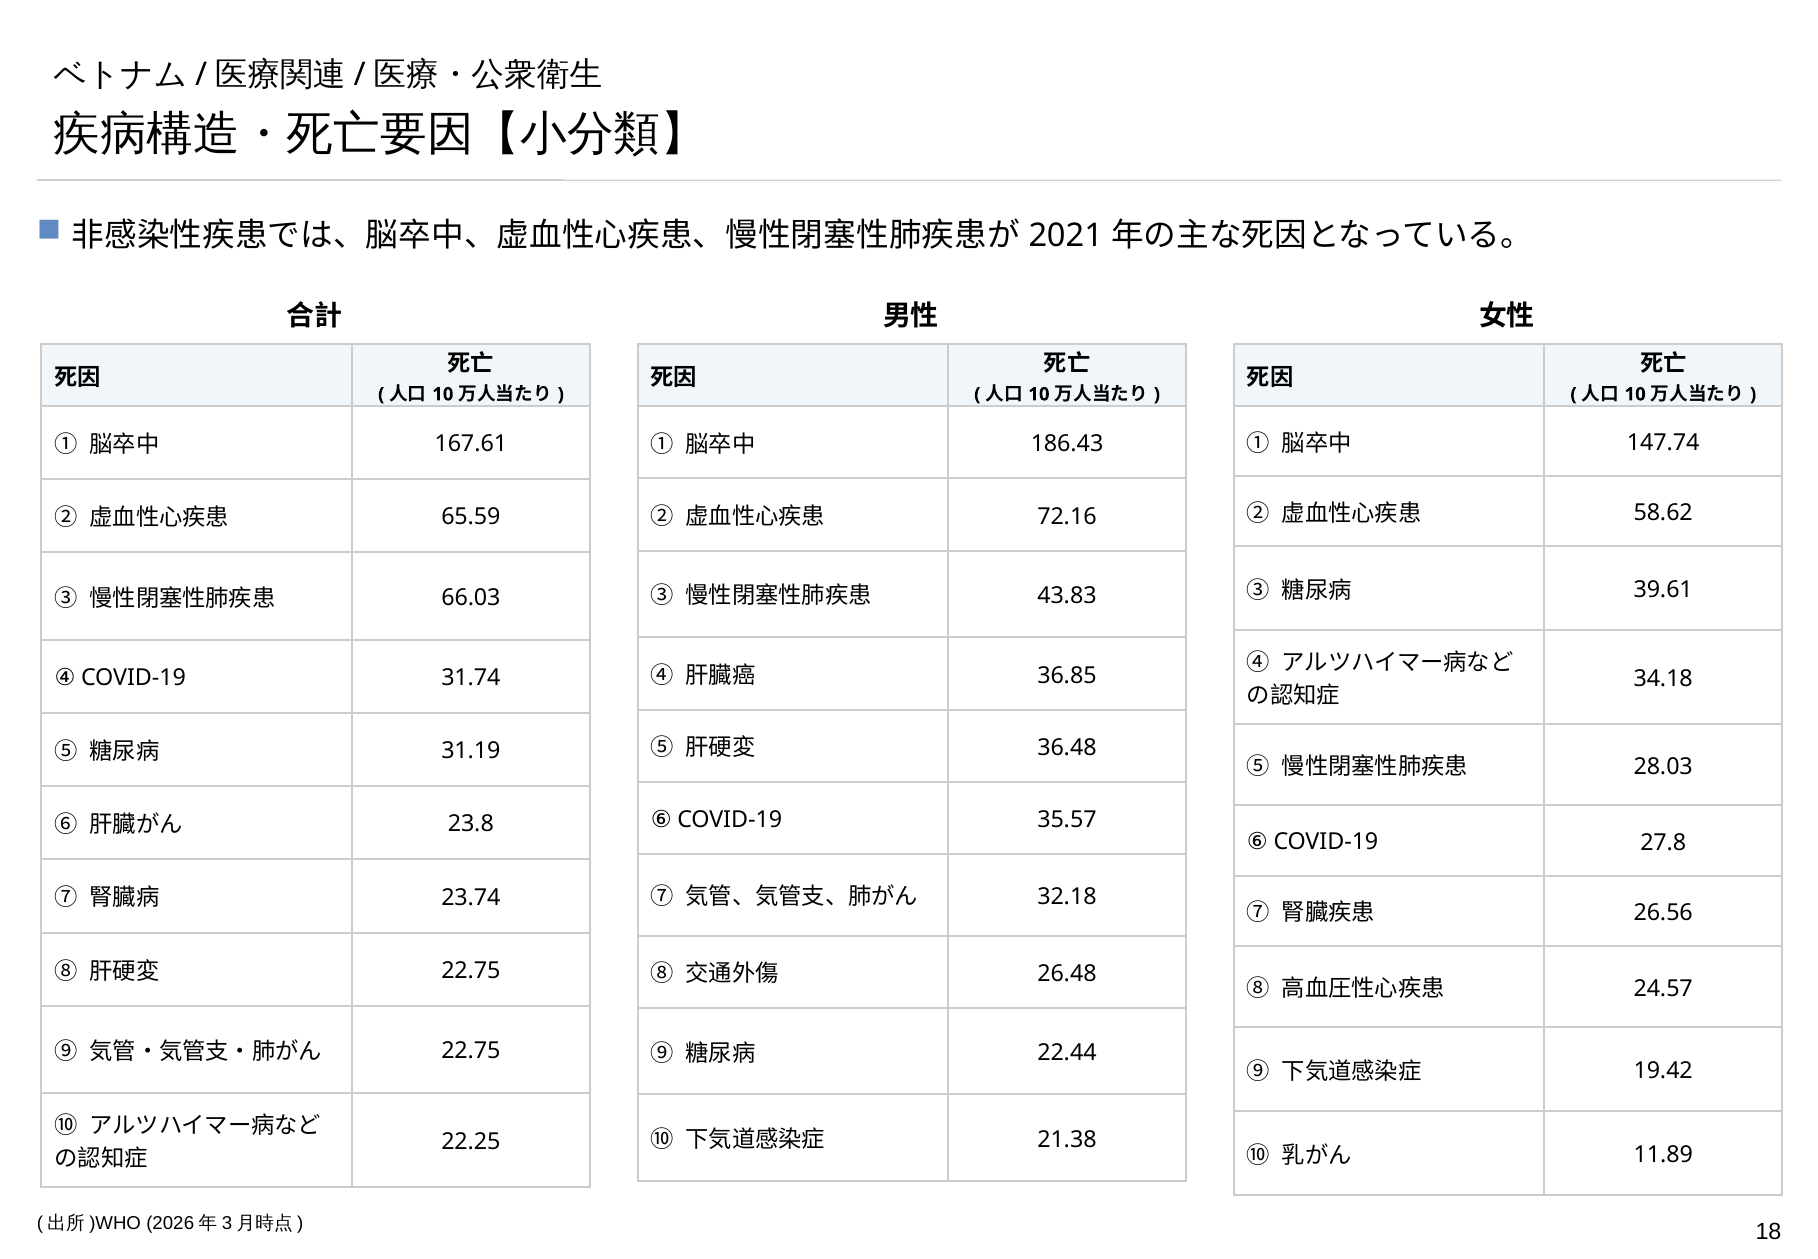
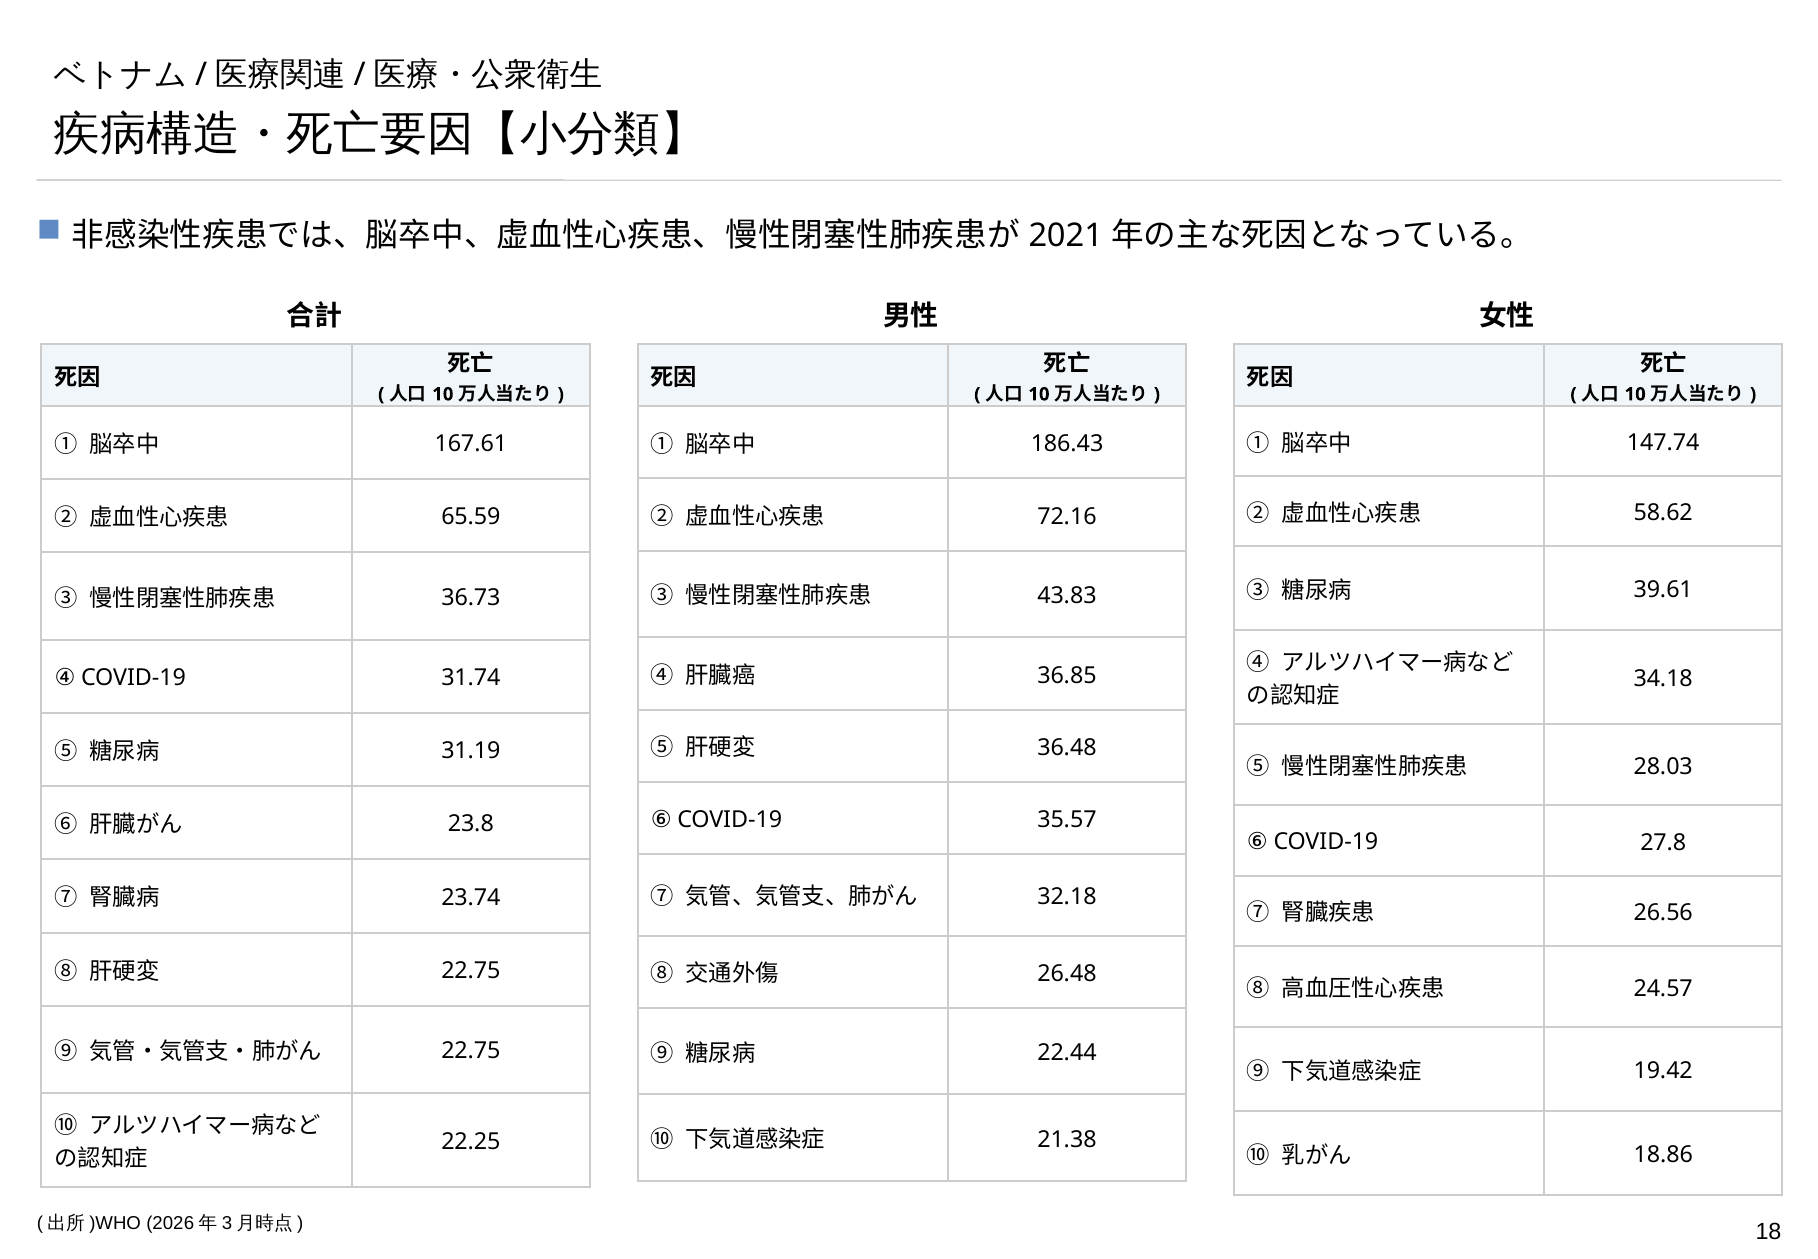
66.03: 66.03 -> 36.73 (471, 597)
11.89: 11.89 -> 18.86 (1663, 1155)
